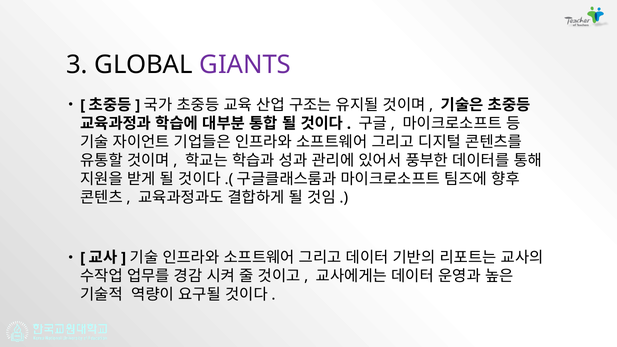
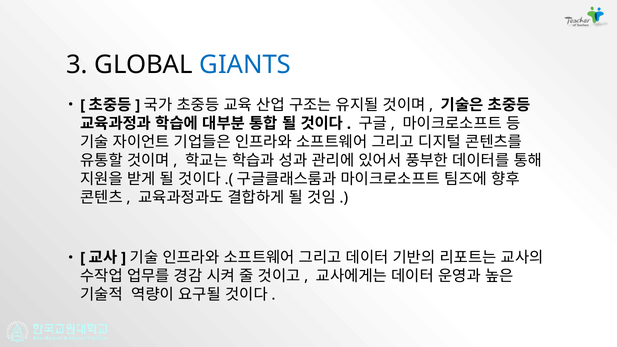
GIANTS colour: purple -> blue (245, 65)
